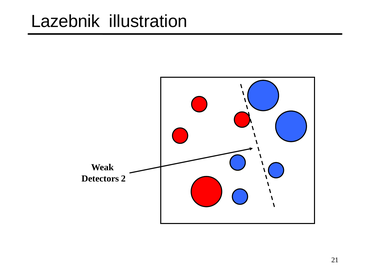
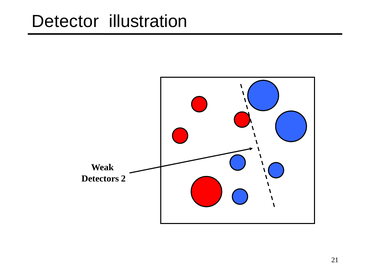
Lazebnik: Lazebnik -> Detector (65, 21)
